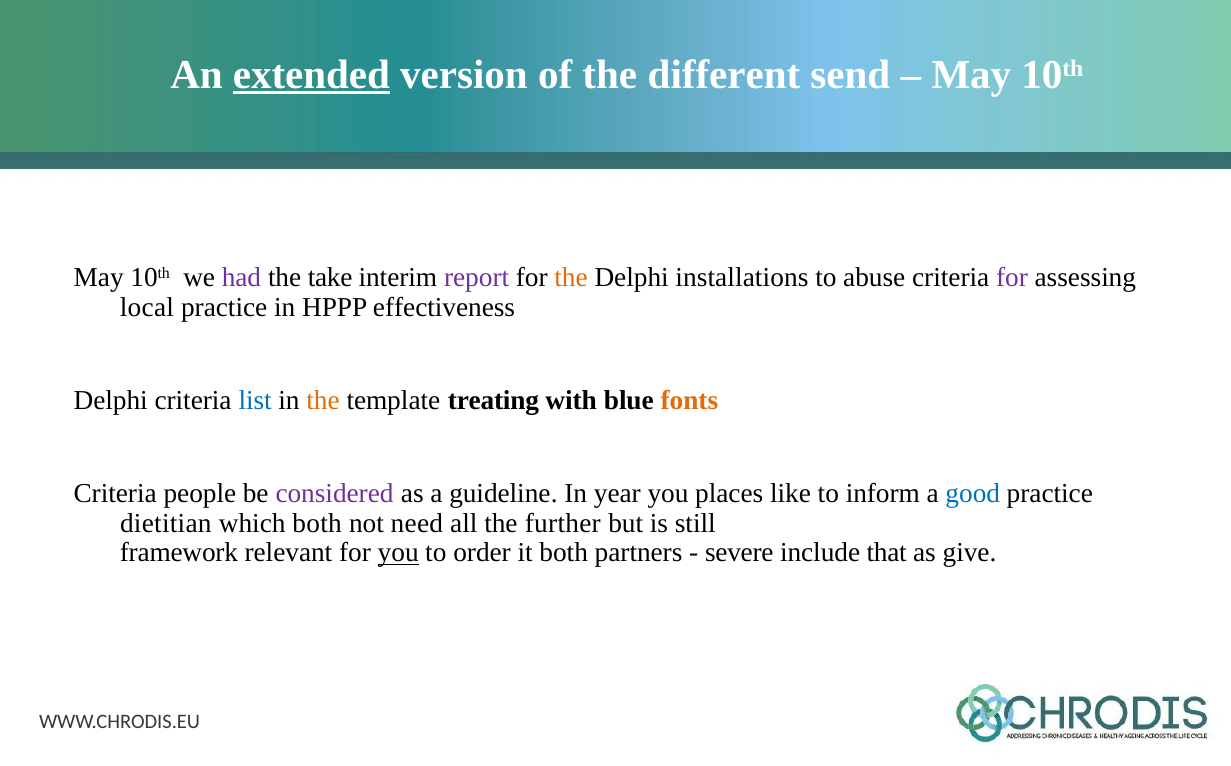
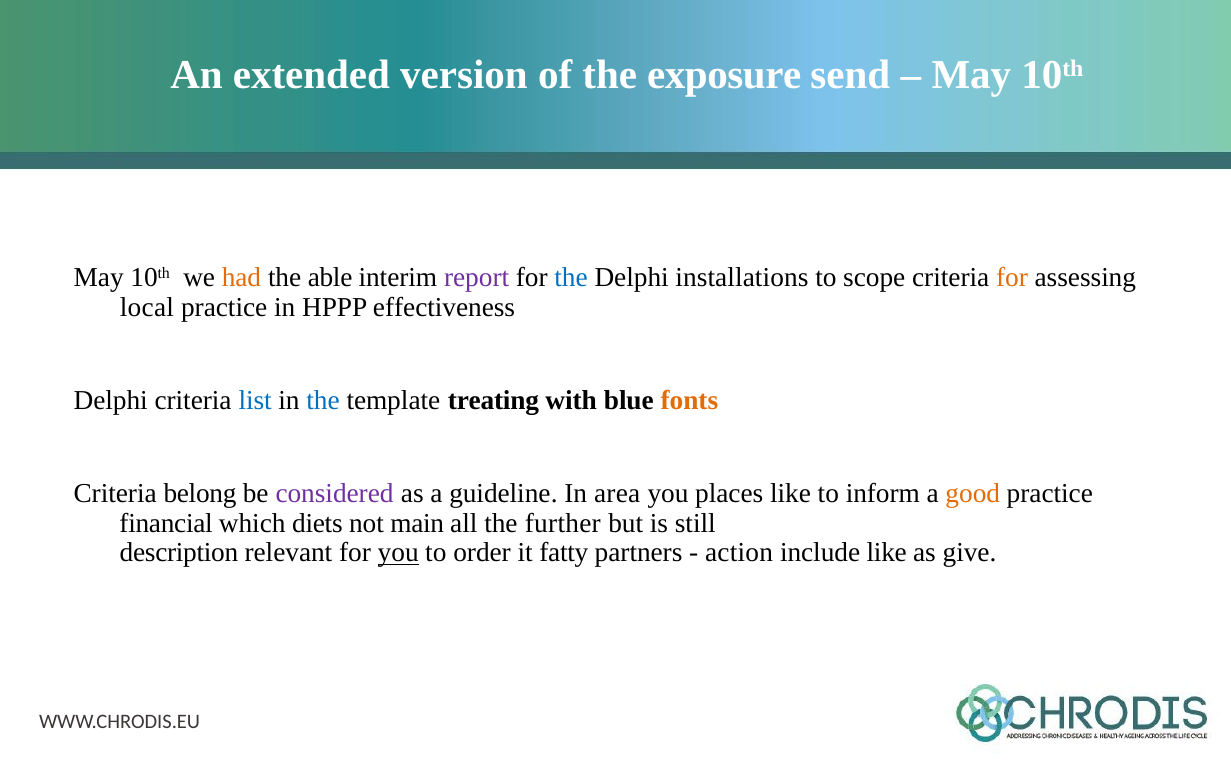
extended underline: present -> none (311, 75)
different: different -> exposure (724, 75)
had colour: purple -> orange (241, 278)
take: take -> able (330, 278)
the colour: orange -> blue (571, 278)
abuse: abuse -> scope (874, 278)
for colour: purple -> orange (1012, 278)
the colour: orange -> blue (323, 400)
people: people -> belong (200, 494)
year: year -> area (617, 494)
good colour: blue -> orange (973, 494)
dietitian: dietitian -> financial (166, 523)
which both: both -> diets (317, 523)
need: need -> main (417, 523)
framework: framework -> description (179, 553)
it both: both -> fatty (564, 553)
severe: severe -> action (739, 553)
include that: that -> like (887, 553)
